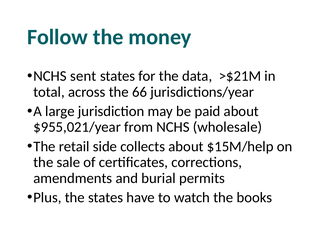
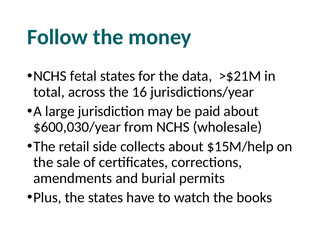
sent: sent -> fetal (83, 76)
66: 66 -> 16 (139, 92)
$955,021/year: $955,021/year -> $600,030/year (77, 127)
